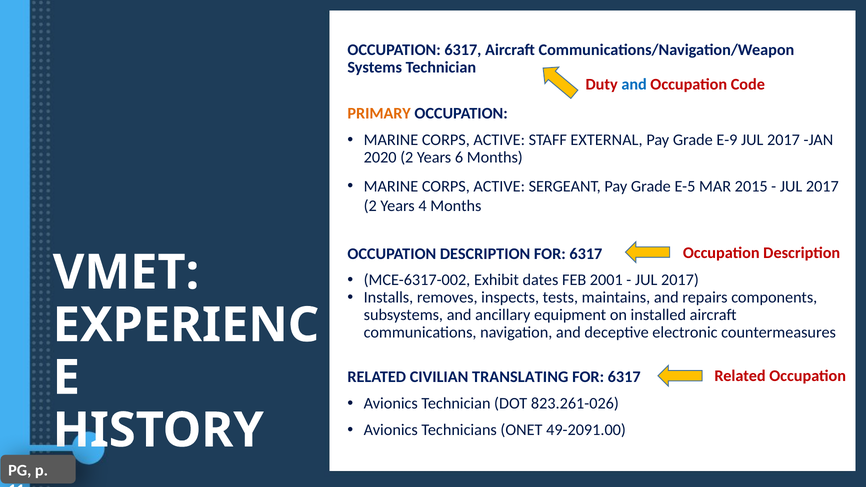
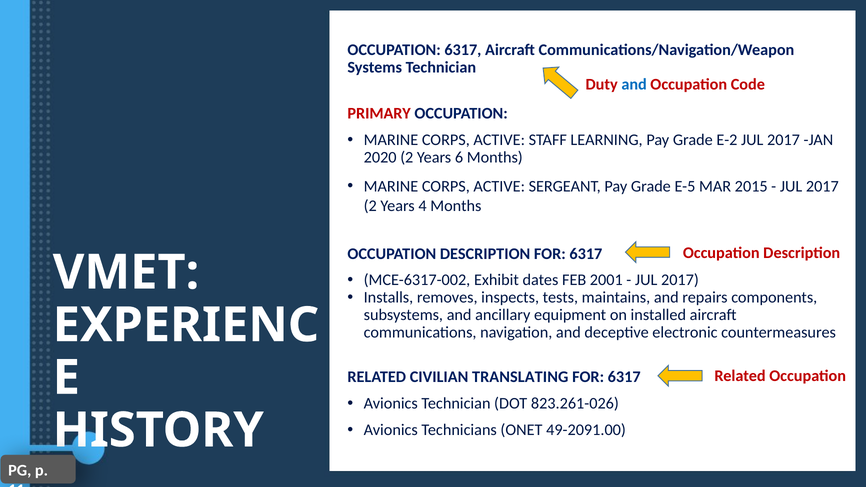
PRIMARY colour: orange -> red (379, 113)
EXTERNAL: EXTERNAL -> LEARNING (607, 140)
E-9: E-9 -> E-2 (727, 140)
